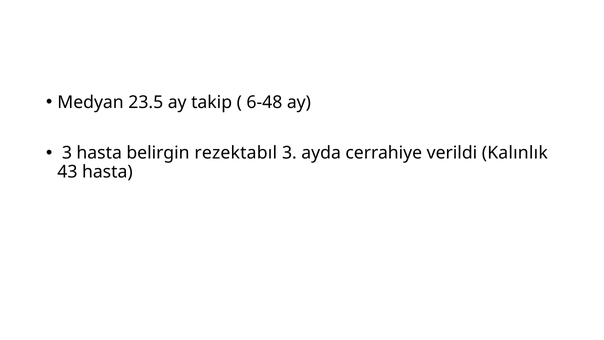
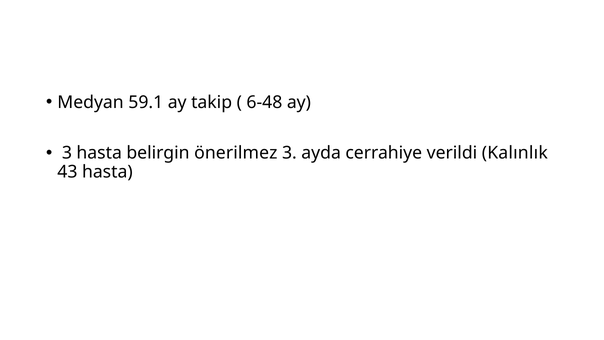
23.5: 23.5 -> 59.1 (146, 102)
rezektabıl: rezektabıl -> önerilmez (236, 153)
